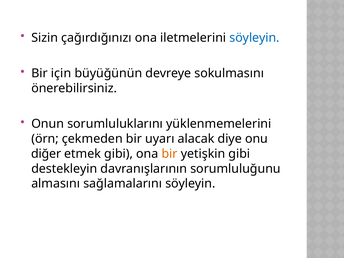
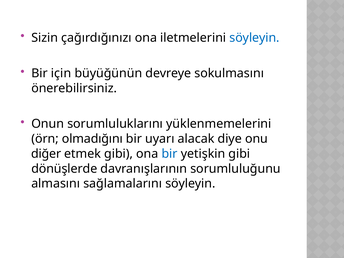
çekmeden: çekmeden -> olmadığını (92, 139)
bir colour: orange -> blue (170, 154)
destekleyin: destekleyin -> dönüşlerde (64, 169)
